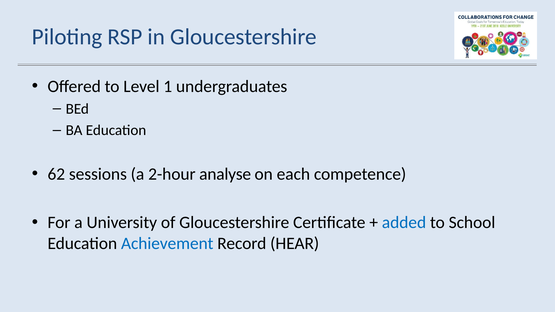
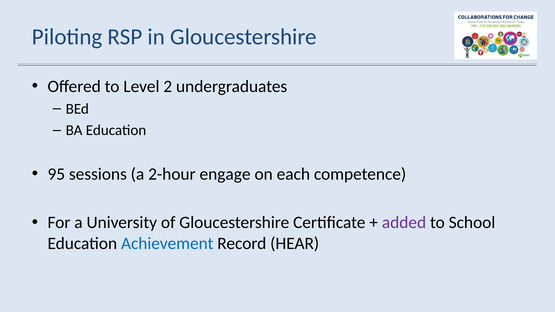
1: 1 -> 2 (168, 87)
62: 62 -> 95 (56, 174)
analyse: analyse -> engage (225, 174)
added colour: blue -> purple (404, 223)
